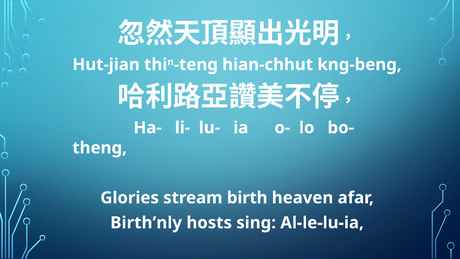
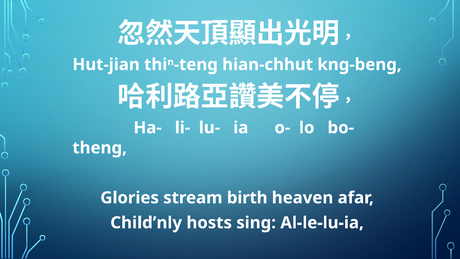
Birth’nly: Birth’nly -> Child’nly (146, 223)
